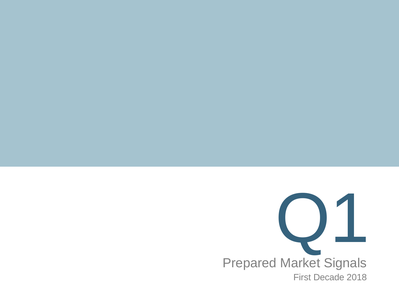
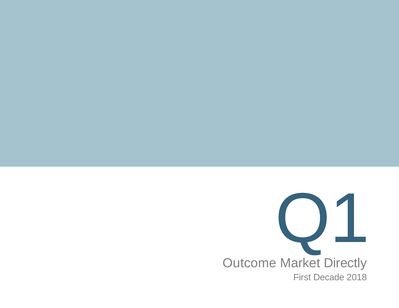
Prepared: Prepared -> Outcome (250, 263)
Signals: Signals -> Directly (345, 263)
